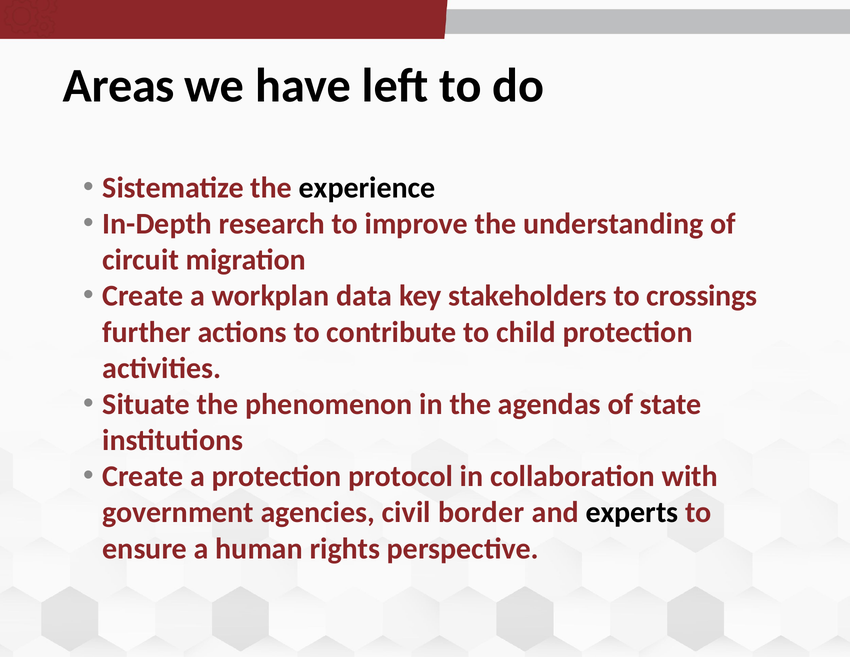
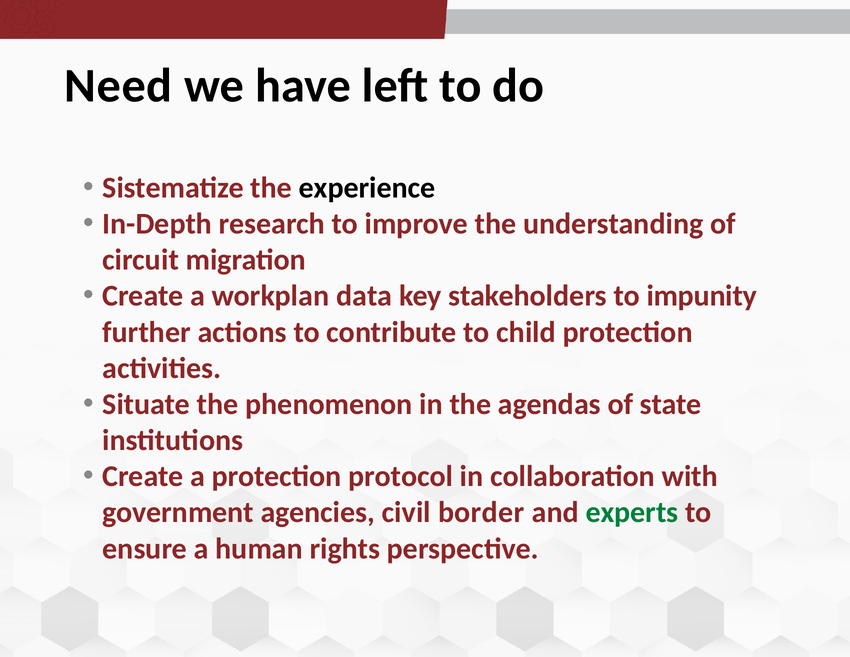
Areas: Areas -> Need (118, 86)
crossings: crossings -> impunity (702, 296)
experts colour: black -> green (632, 512)
